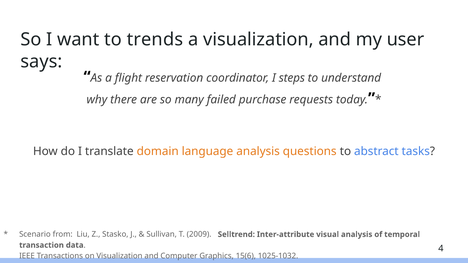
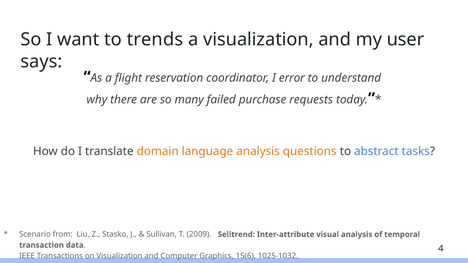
steps: steps -> error (292, 78)
